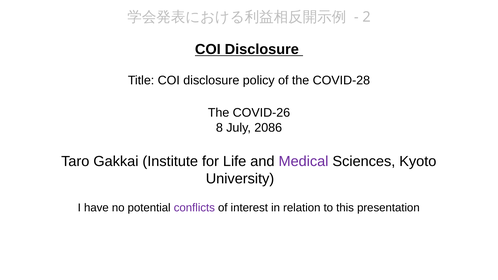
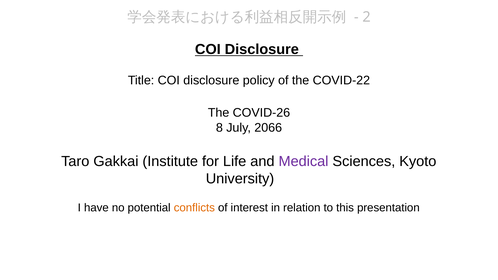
COVID-28: COVID-28 -> COVID-22 (341, 80)
2086: 2086 -> 2066 (268, 128)
conflicts colour: purple -> orange (194, 208)
